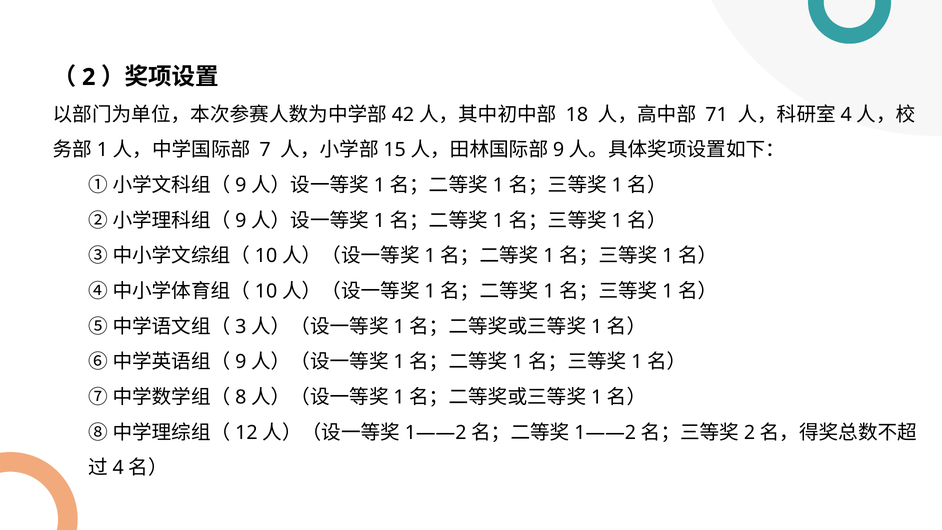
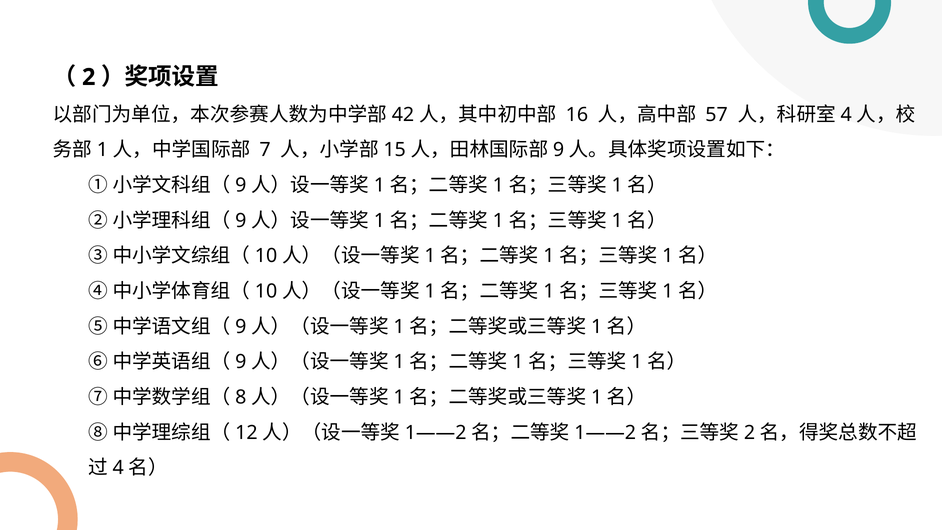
18: 18 -> 16 (577, 115)
71: 71 -> 57 (717, 115)
3: 3 -> 9 (241, 326)
